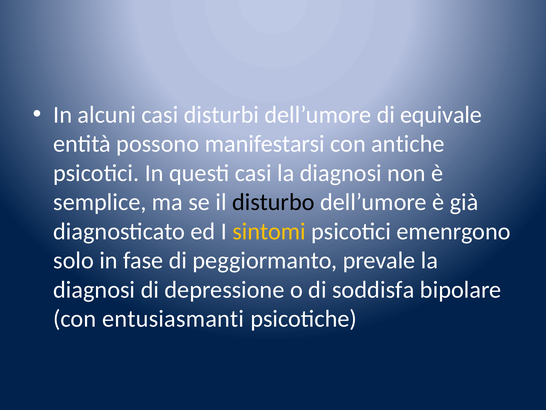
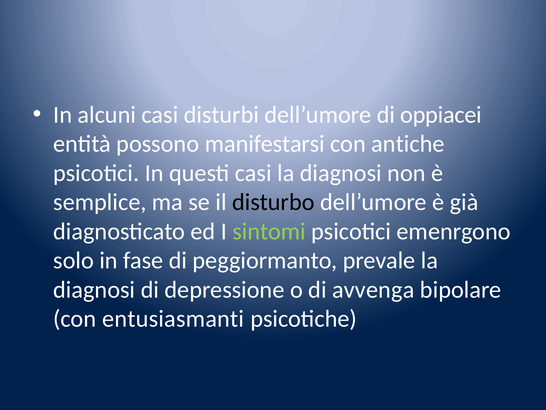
equivale: equivale -> oppiacei (441, 115)
sintomi colour: yellow -> light green (269, 231)
soddisfa: soddisfa -> avvenga (373, 289)
